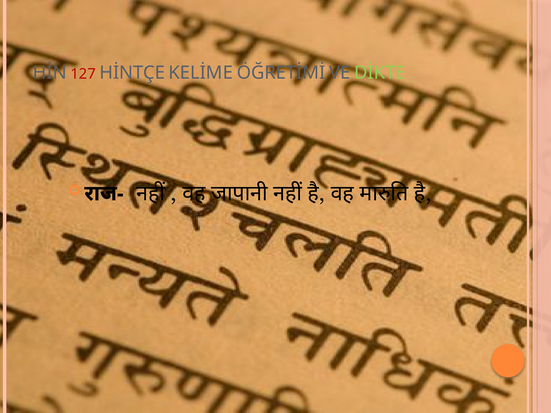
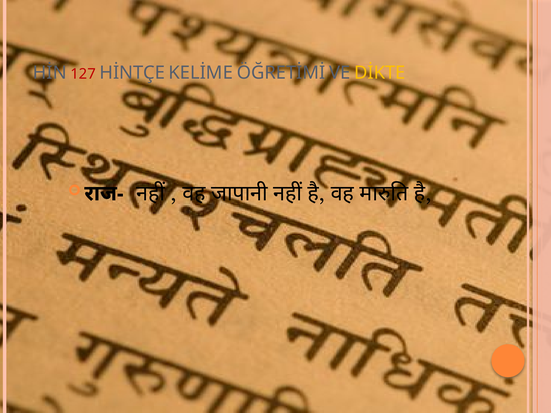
DİKTE colour: light green -> yellow (380, 73)
